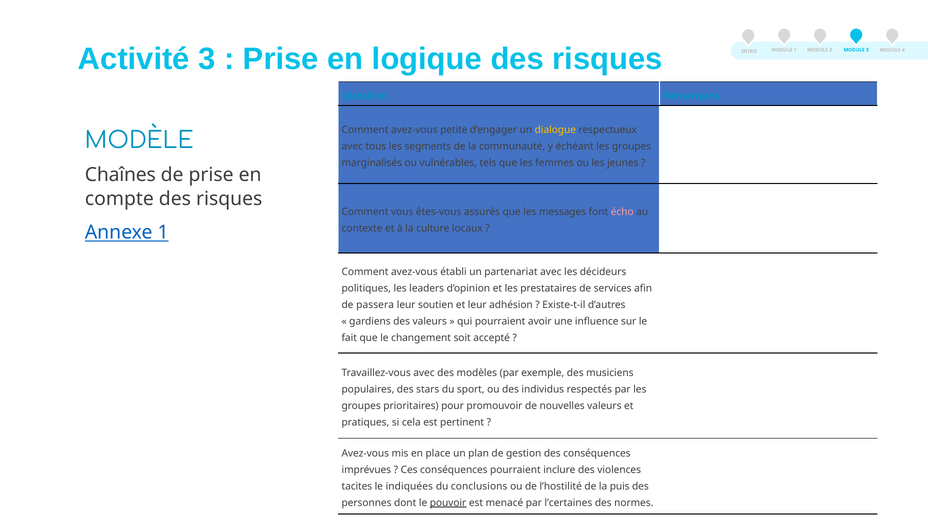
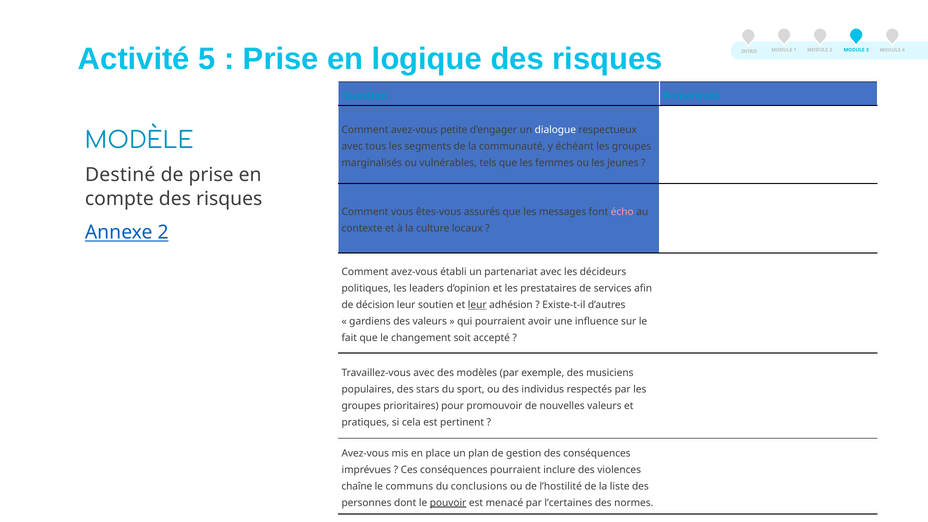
Activité 3: 3 -> 5 (207, 59)
dialogue colour: yellow -> white (555, 130)
Chaînes: Chaînes -> Destiné (120, 175)
Annexe 1: 1 -> 2 (163, 232)
passera: passera -> décision (375, 305)
leur underline: none -> present (477, 305)
tacites: tacites -> chaîne (357, 486)
indiquées: indiquées -> communs (409, 486)
puis: puis -> liste (620, 486)
